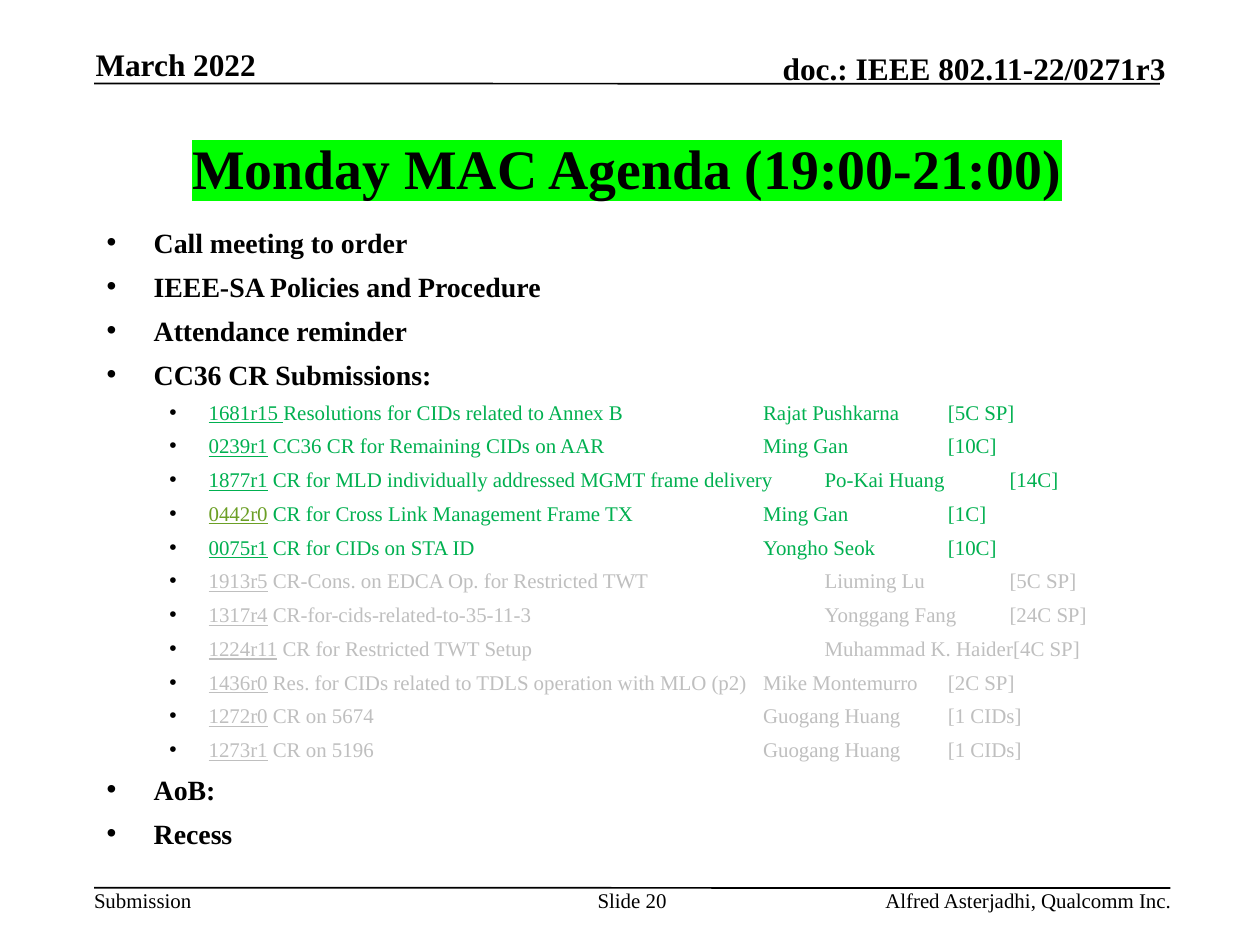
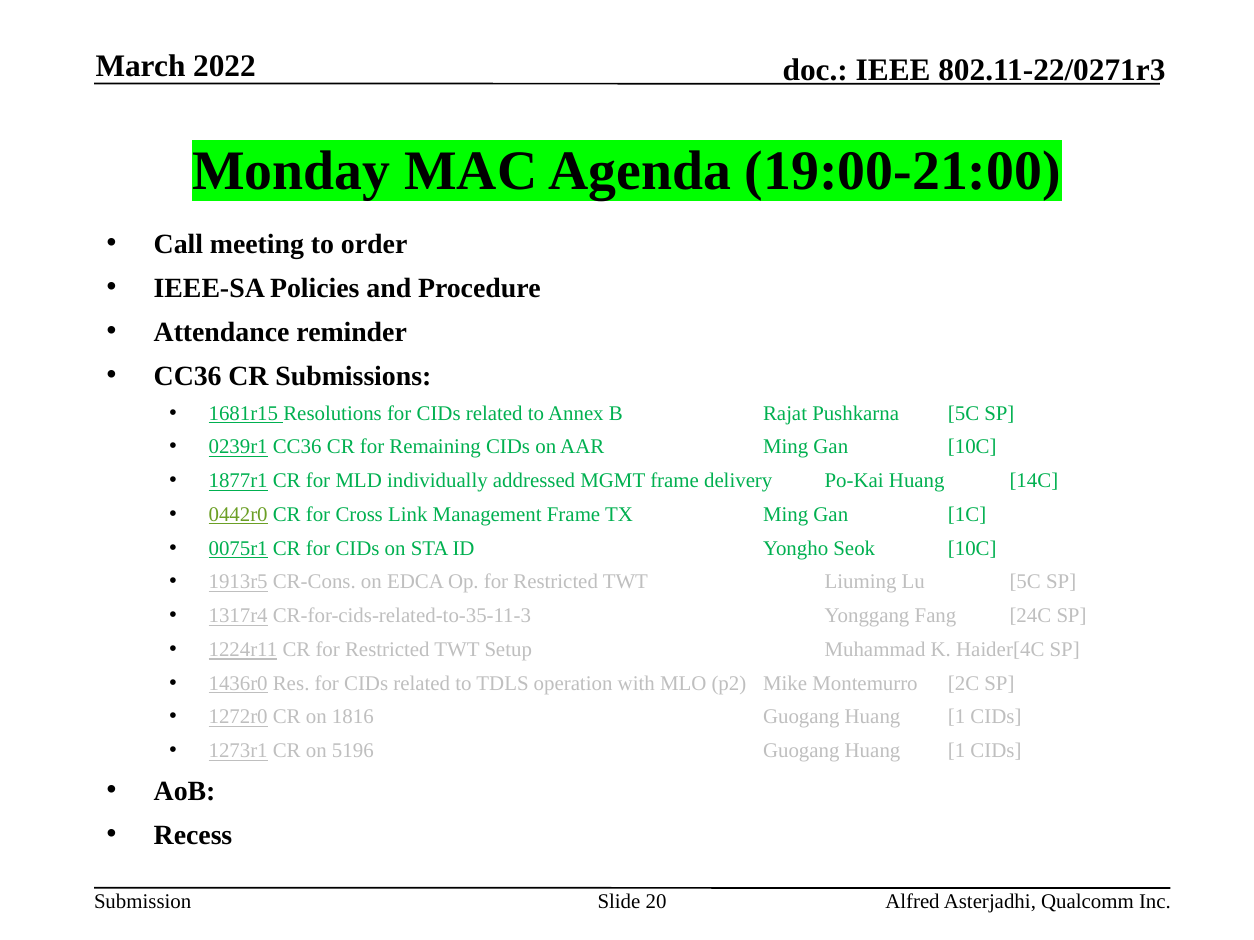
5674: 5674 -> 1816 (353, 717)
